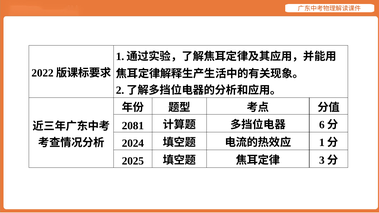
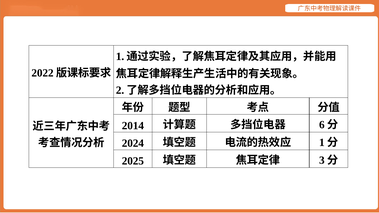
2081: 2081 -> 2014 (133, 126)
